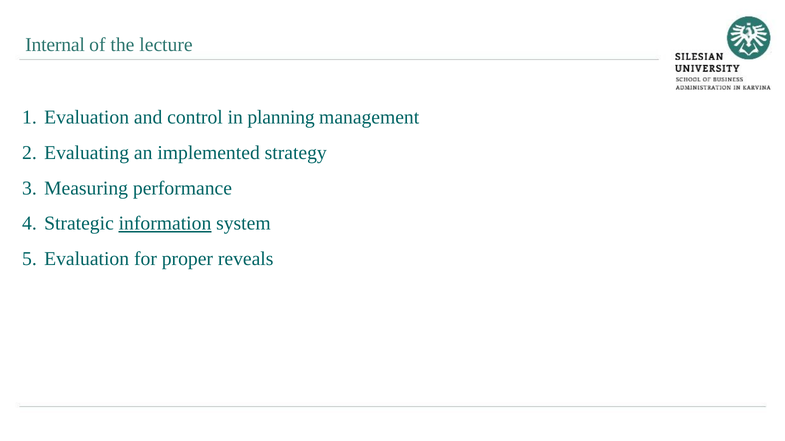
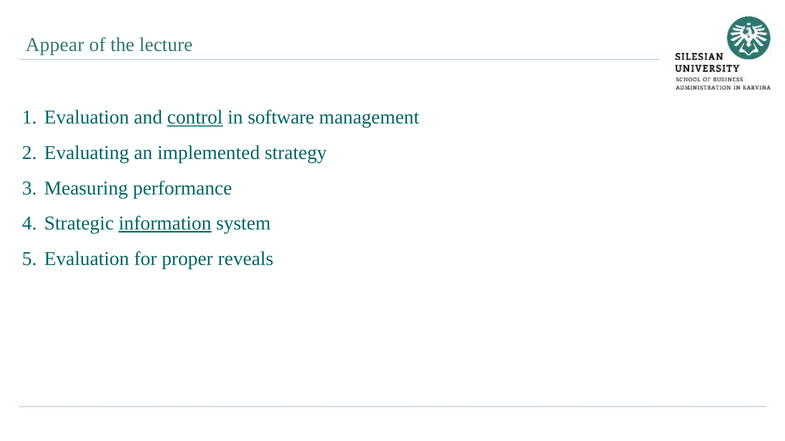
Internal: Internal -> Appear (55, 45)
control underline: none -> present (195, 118)
planning: planning -> software (281, 118)
